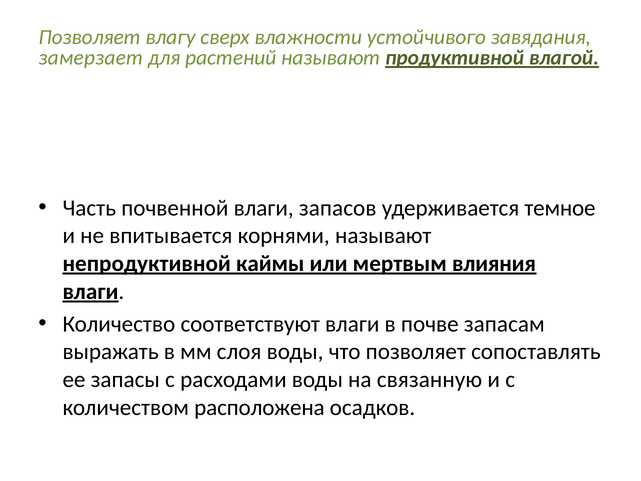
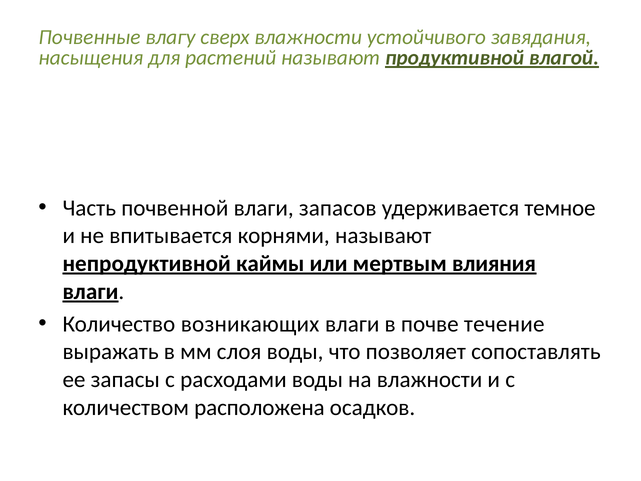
Позволяет: Позволяет -> Почвенные (89, 37)
замерзает: замерзает -> насыщения (91, 58)
соответствуют: соответствуют -> возникающих (250, 324)
запасам: запасам -> течение (504, 324)
на связанную: связанную -> влажности (430, 379)
